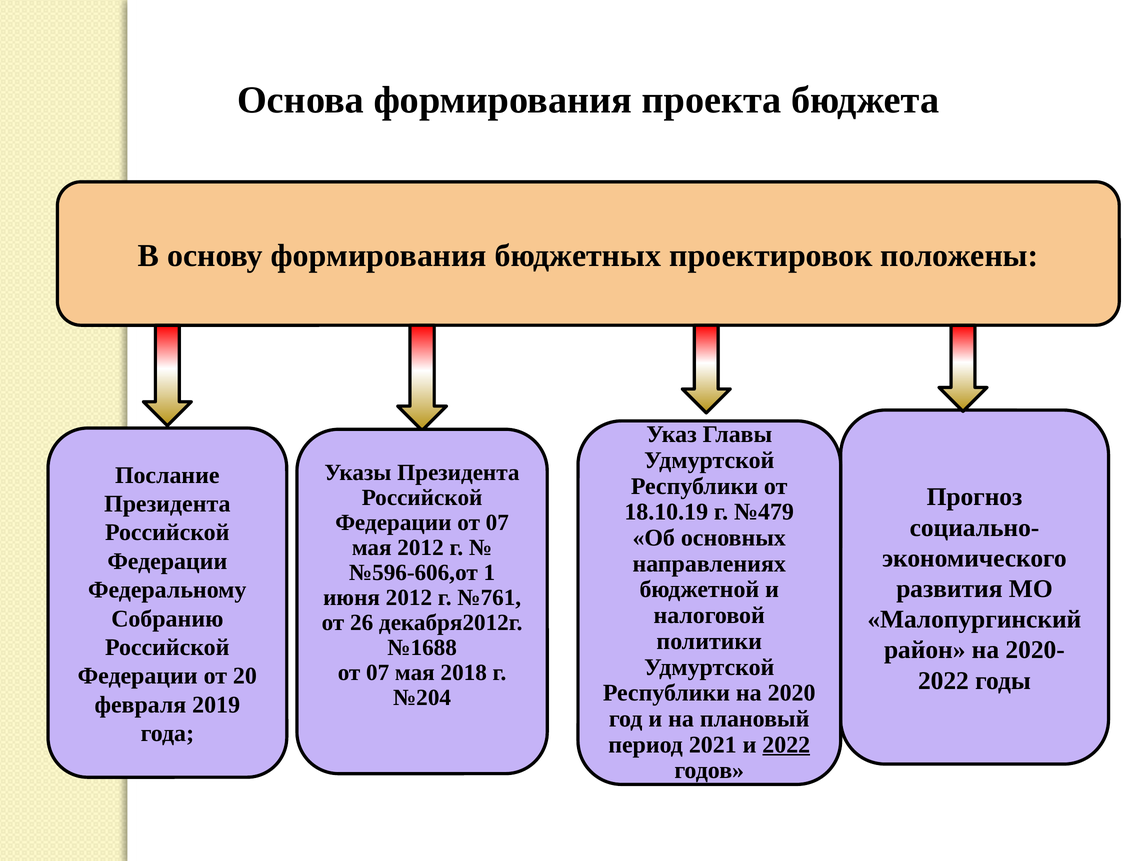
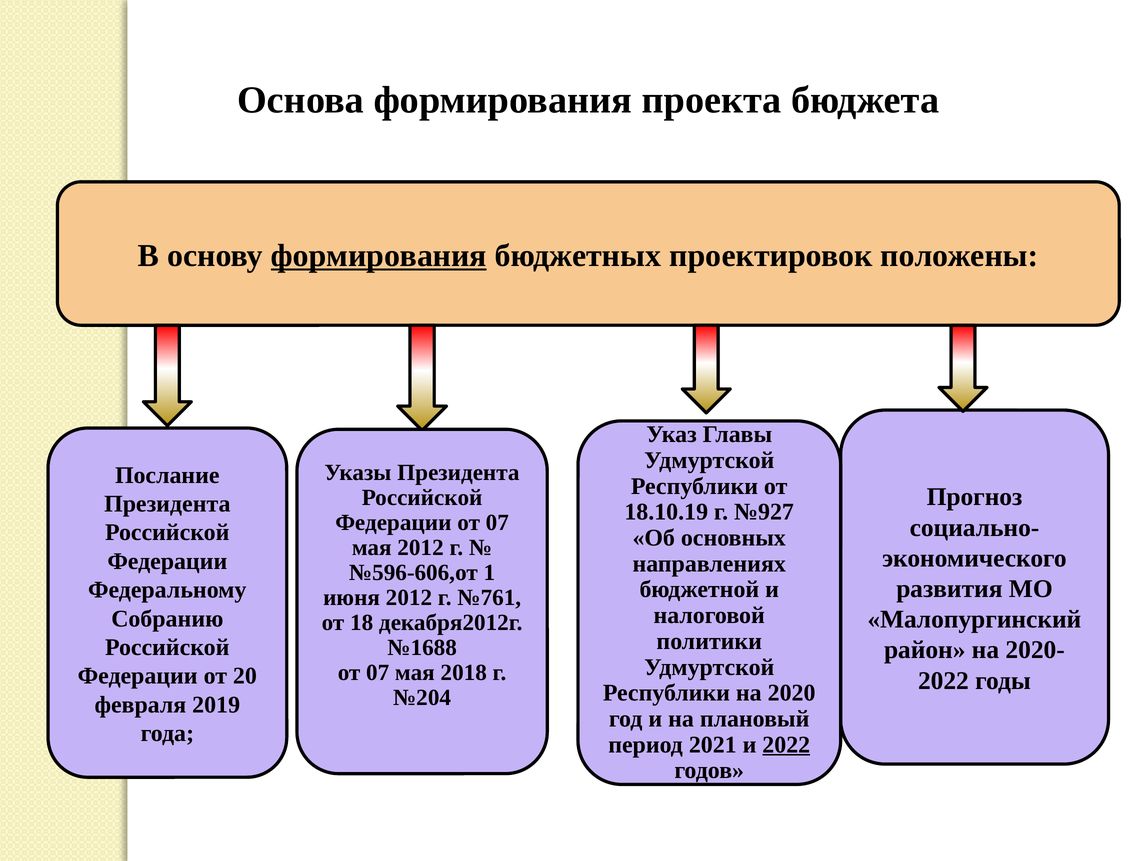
формирования underline: none -> present (379, 256)
№479: №479 -> №927 (764, 512)
26: 26 -> 18 (362, 622)
